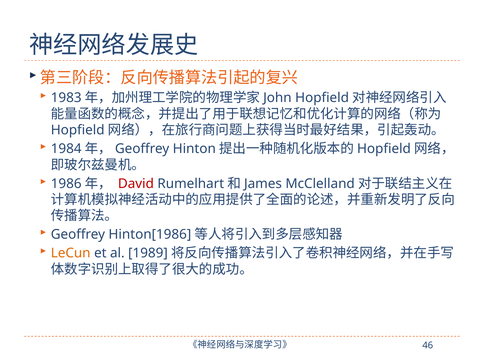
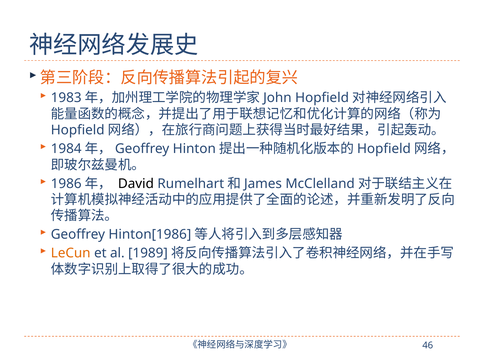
David colour: red -> black (136, 184)
